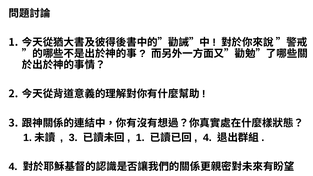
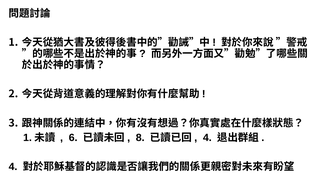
3: 3 -> 6 (73, 138)
1: 1 -> 8 (140, 138)
